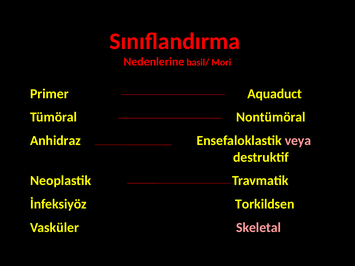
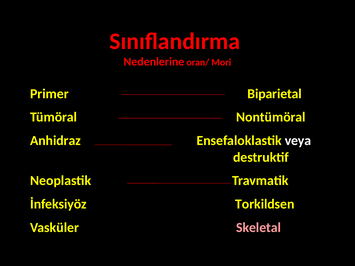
basil/: basil/ -> oran/ (198, 62)
Aquaduct: Aquaduct -> Biparietal (275, 94)
veya colour: pink -> white (298, 141)
